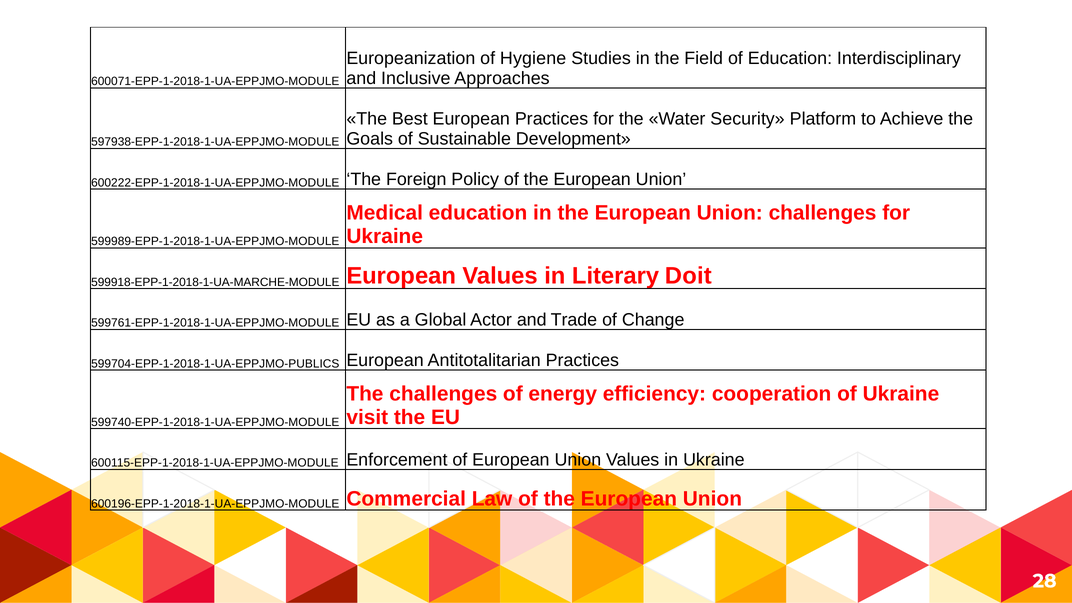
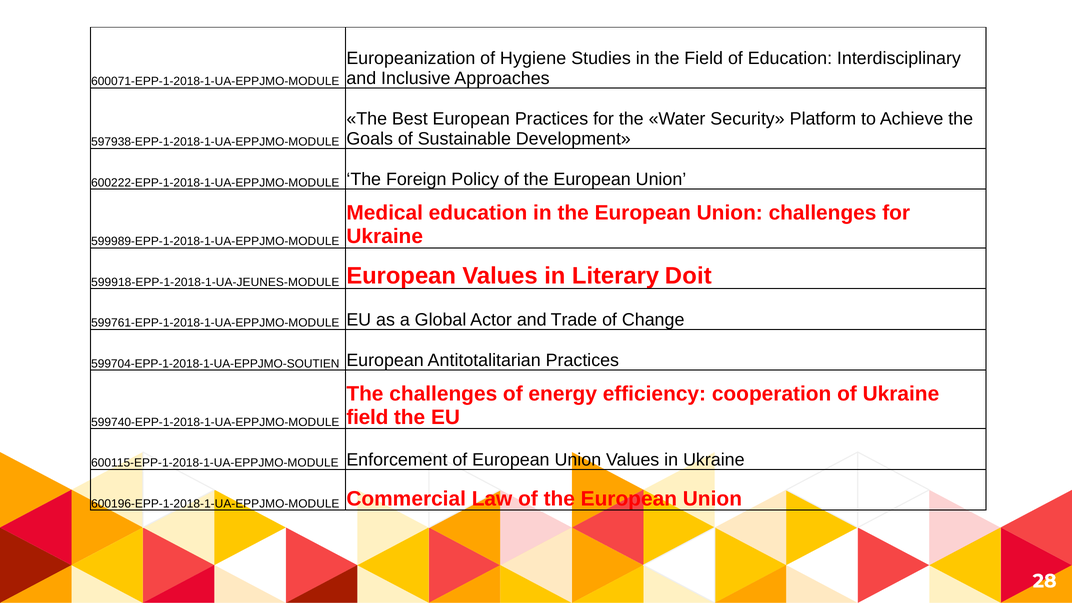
599918-EPP-1-2018-1-UA-MARCHE-MODULE: 599918-EPP-1-2018-1-UA-MARCHE-MODULE -> 599918-EPP-1-2018-1-UA-JEUNES-MODULE (215, 282)
599704-EPP-1-2018-1-UA-EPPJMO-PUBLICS: 599704-EPP-1-2018-1-UA-EPPJMO-PUBLICS -> 599704-EPP-1-2018-1-UA-EPPJMO-SOUTIEN (215, 364)
visit: visit -> field (367, 417)
